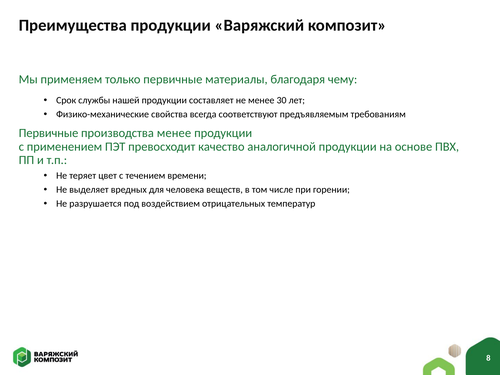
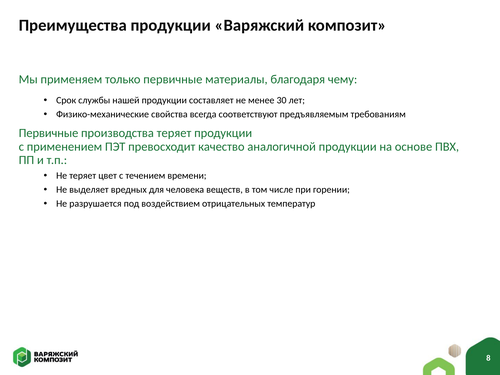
производства менее: менее -> теряет (174, 133)
